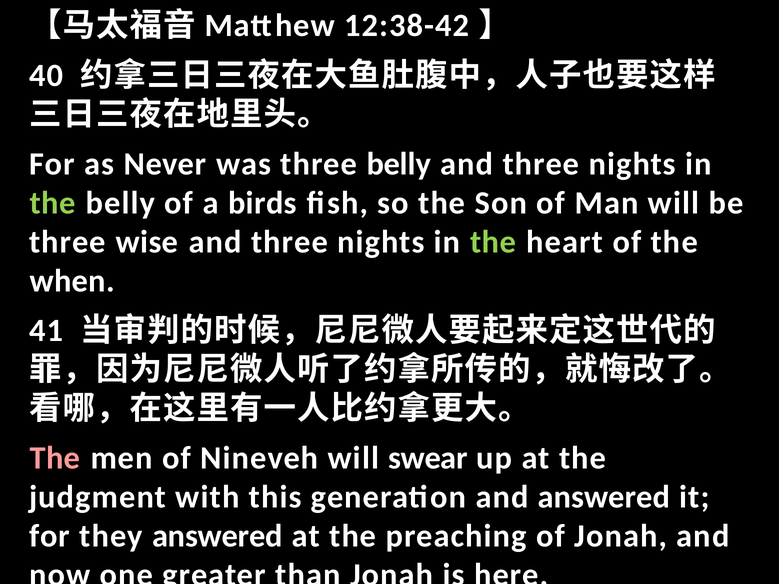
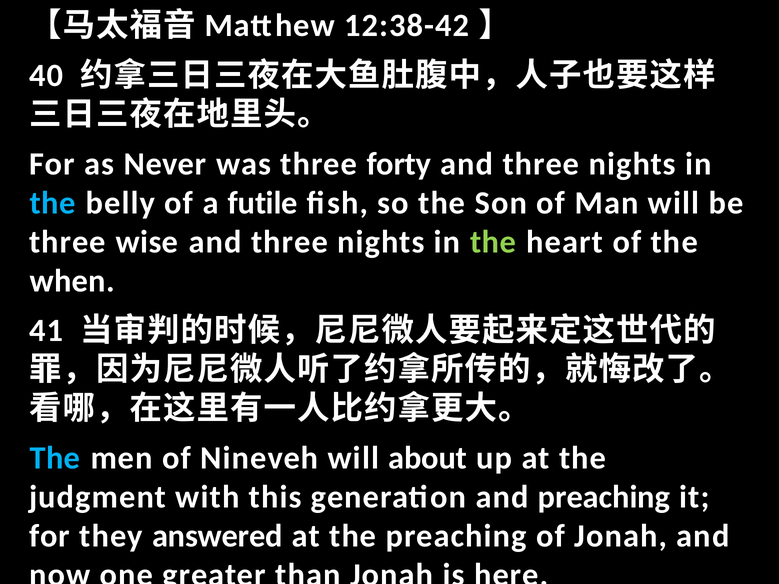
three belly: belly -> forty (399, 164)
the colour: light green -> light blue (53, 203)
birds: birds -> futile (263, 203)
The colour: pink -> light blue (55, 458)
swear: swear -> about (428, 458)
and answered: answered -> preaching (604, 497)
